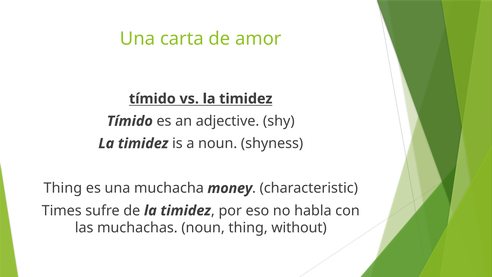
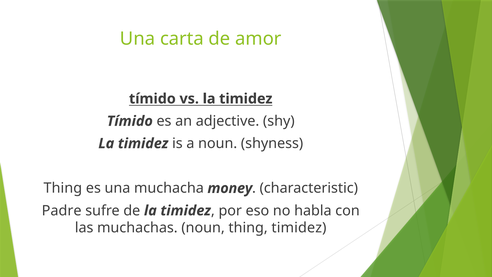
Times: Times -> Padre (62, 210)
thing without: without -> timidez (299, 228)
